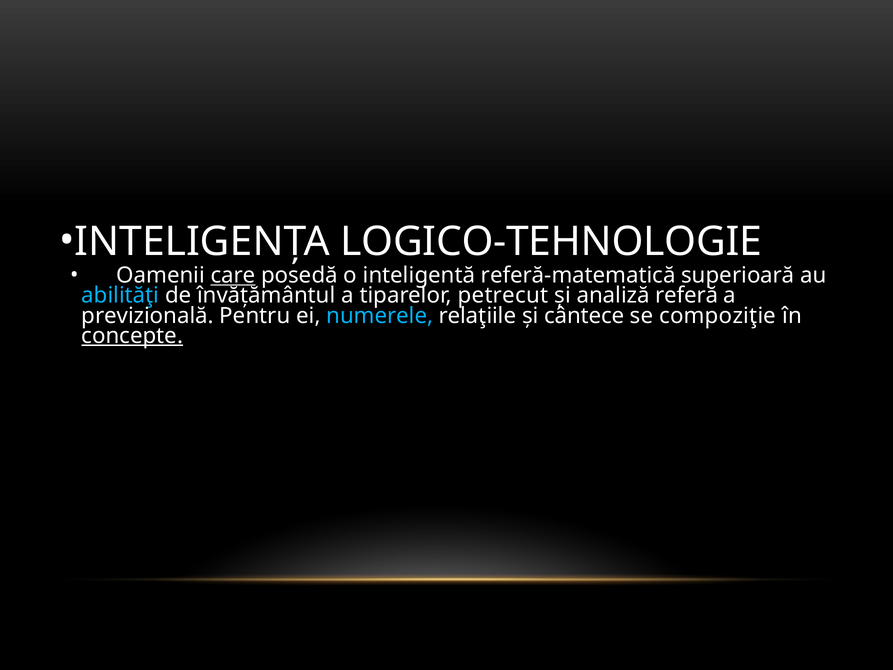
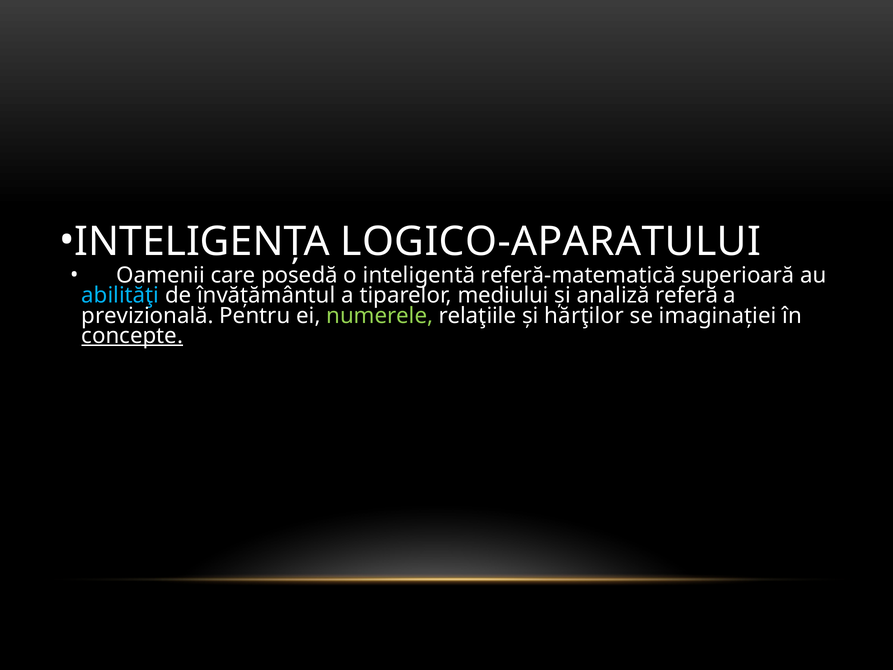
LOGICO-TEHNOLOGIE: LOGICO-TEHNOLOGIE -> LOGICO-APARATULUI (551, 242)
care underline: present -> none (233, 275)
petrecut: petrecut -> mediului (503, 295)
numerele colour: light blue -> light green (380, 316)
cântece: cântece -> hărţilor (584, 316)
compoziţie: compoziţie -> imaginației (718, 316)
